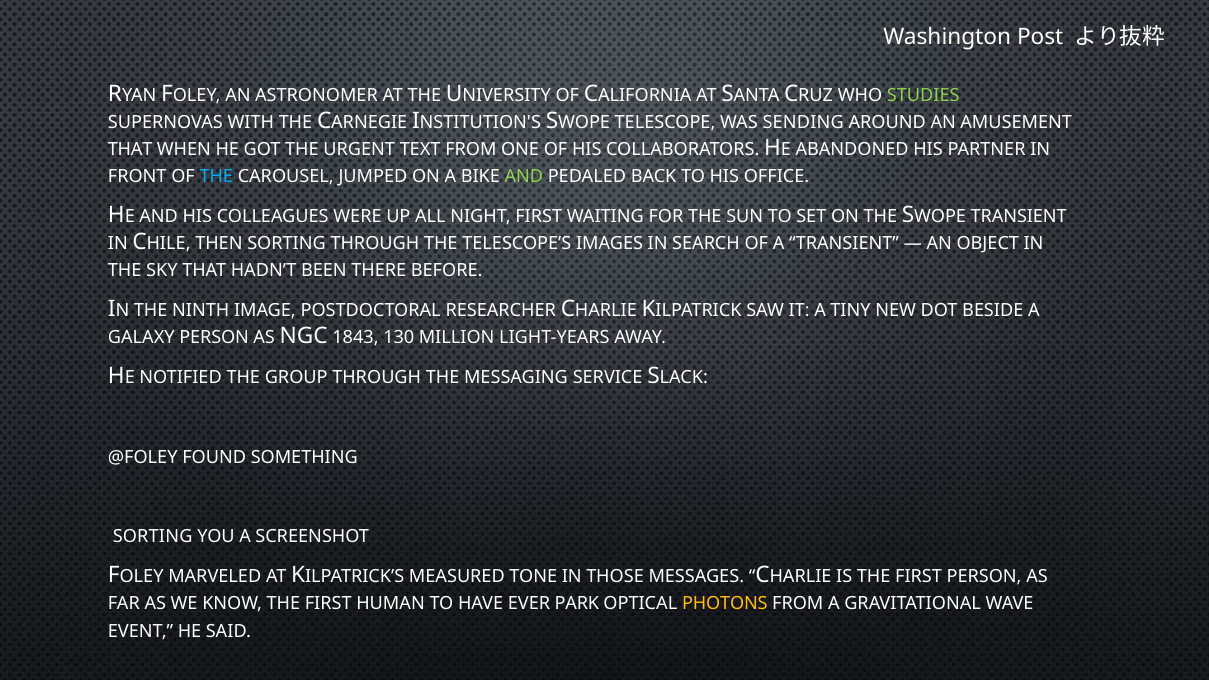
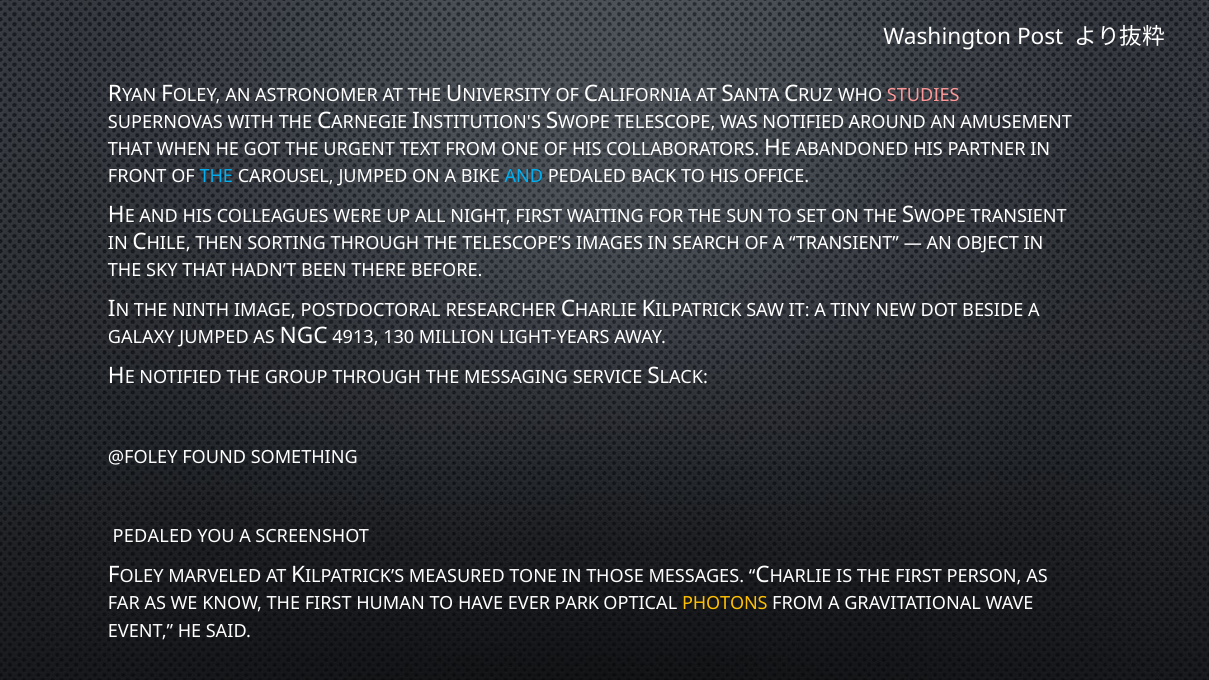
STUDIES colour: light green -> pink (923, 95)
WAS SENDING: SENDING -> NOTIFIED (803, 122)
AND colour: light green -> light blue (524, 177)
GALAXY PERSON: PERSON -> JUMPED (214, 338)
1843: 1843 -> 4913 (355, 338)
SORTING: SORTING -> PEDALED (153, 537)
